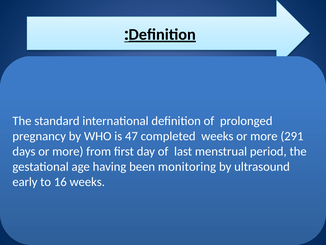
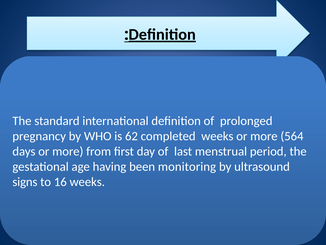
47: 47 -> 62 (131, 136)
291: 291 -> 564 (292, 136)
early: early -> signs (25, 182)
